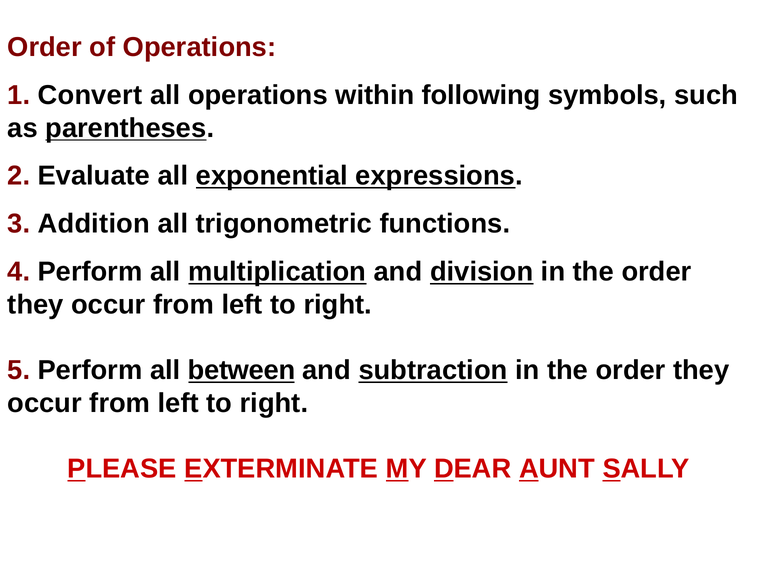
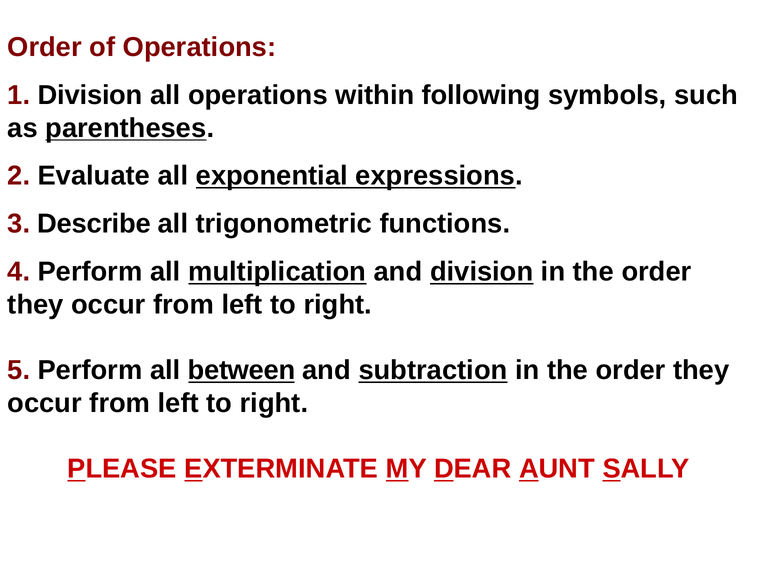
1 Convert: Convert -> Division (90, 95)
Addition: Addition -> Describe (94, 224)
